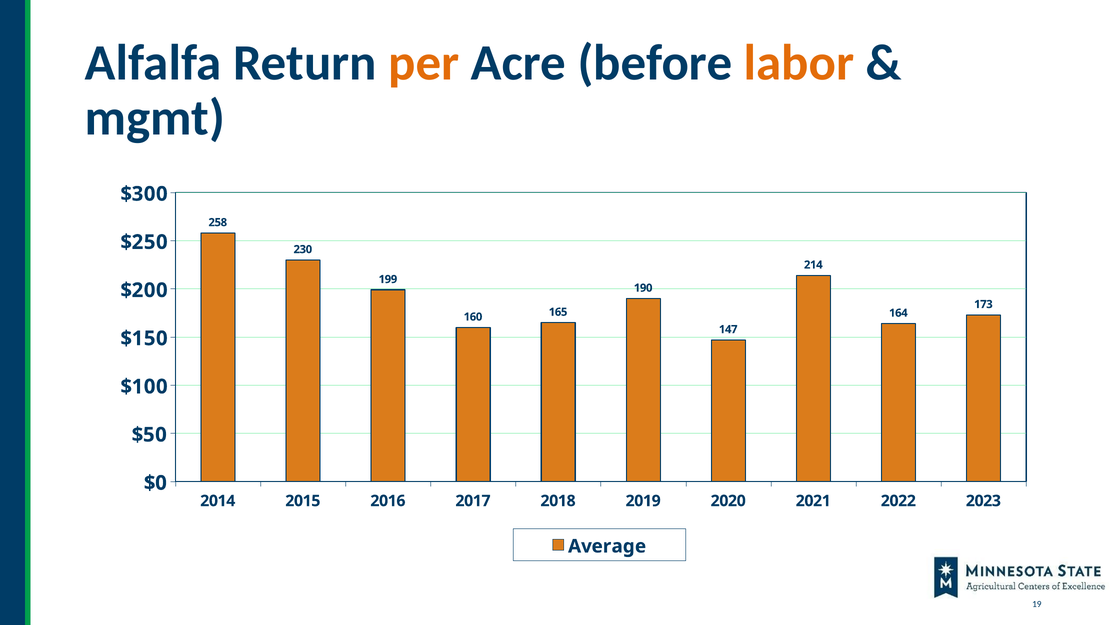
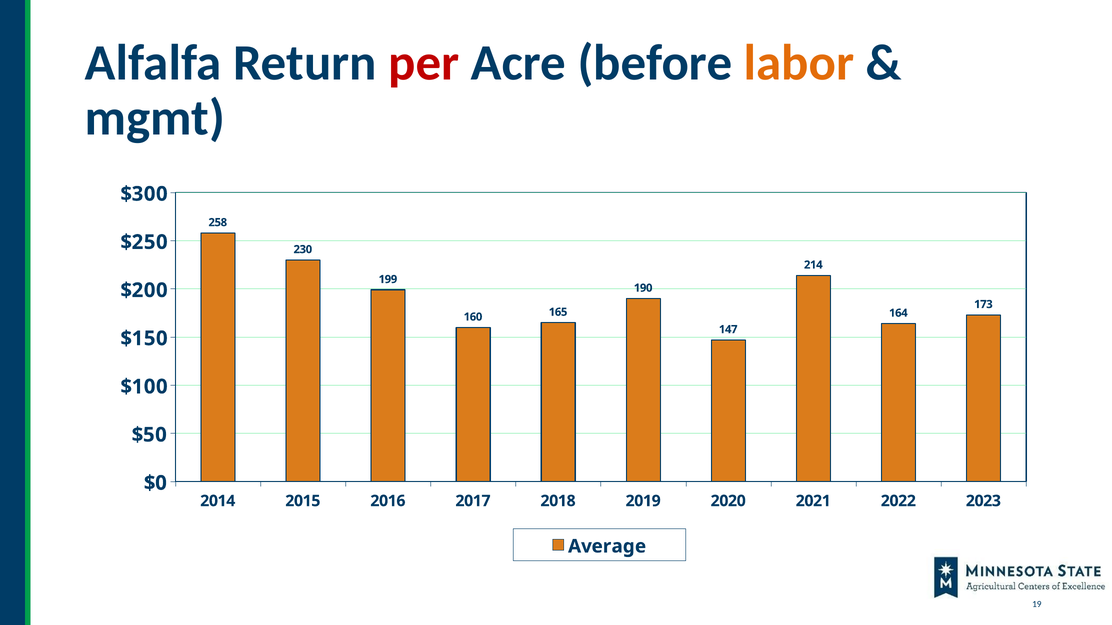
per colour: orange -> red (424, 63)
